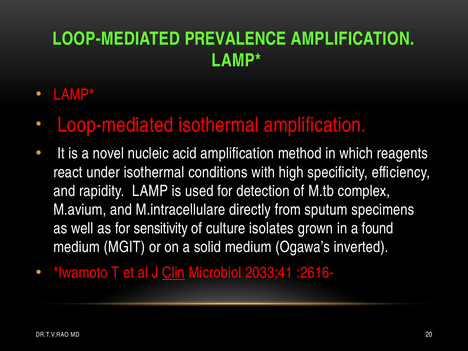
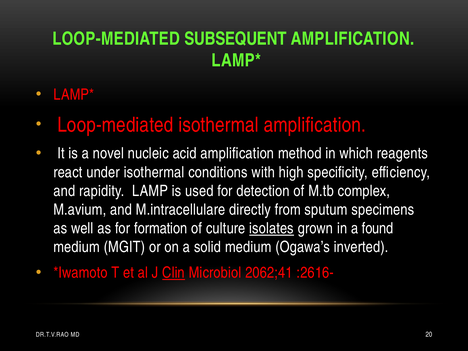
PREVALENCE: PREVALENCE -> SUBSEQUENT (235, 39)
sensitivity: sensitivity -> formation (161, 228)
isolates underline: none -> present (272, 228)
2033;41: 2033;41 -> 2062;41 (269, 273)
